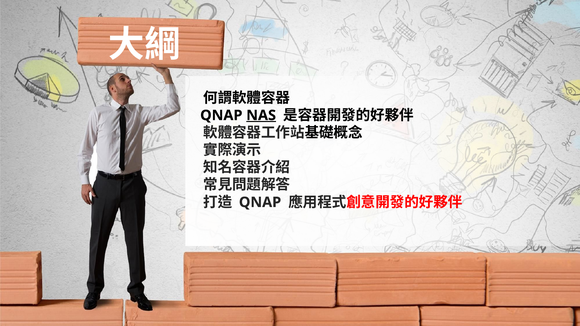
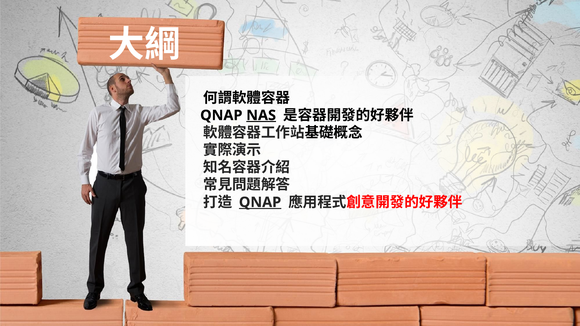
QNAP underline: none -> present (260, 202)
